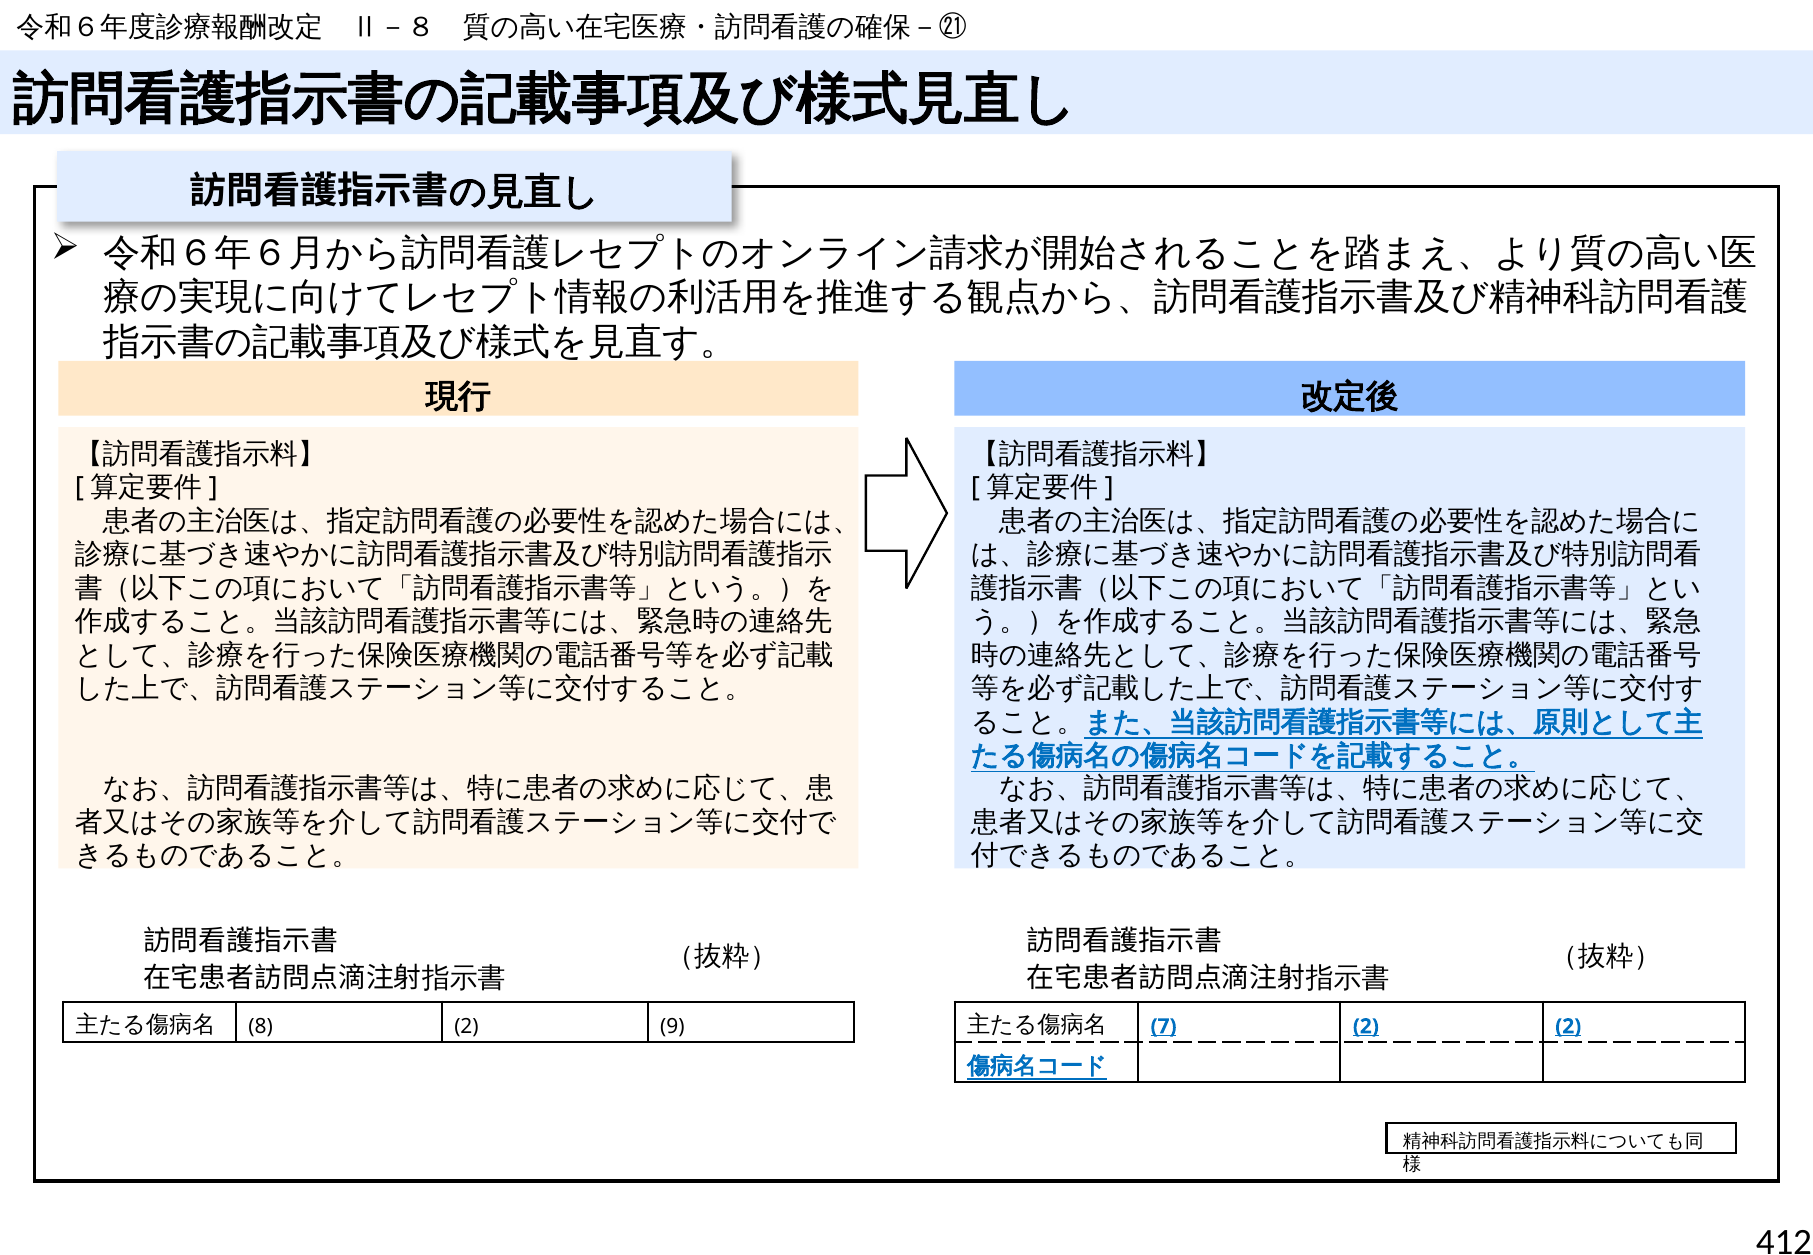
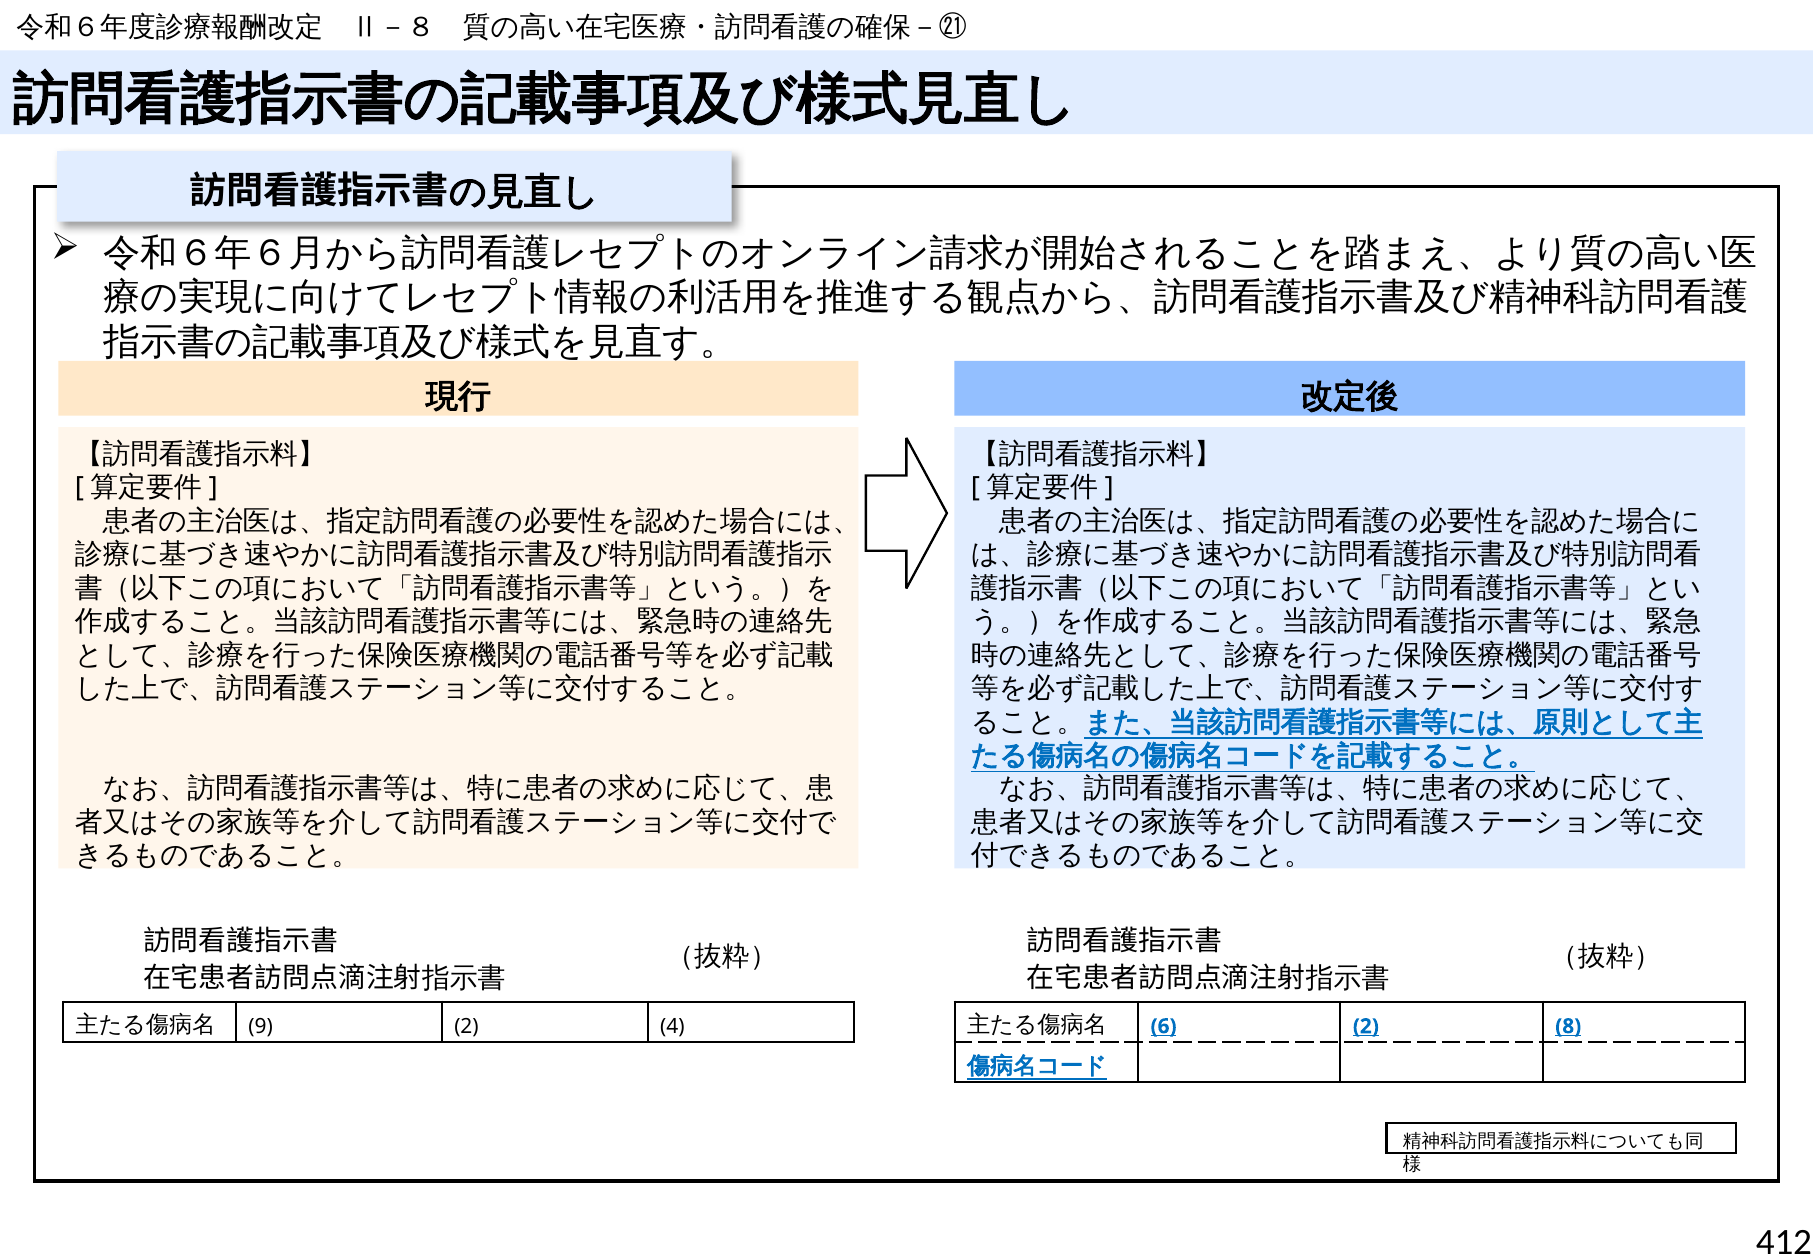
8: 8 -> 9 (261, 1026)
9: 9 -> 4 (672, 1026)
7: 7 -> 6 (1164, 1026)
2 2: 2 -> 8 (1568, 1026)
